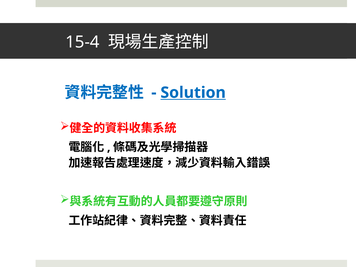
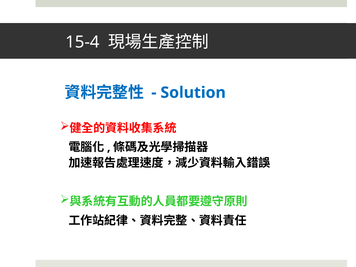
Solution underline: present -> none (193, 93)
